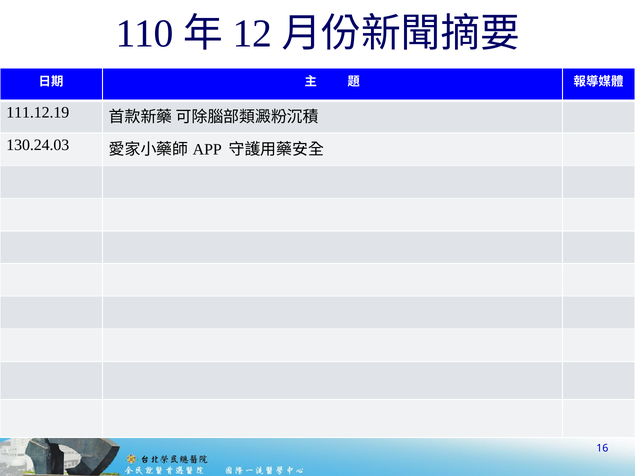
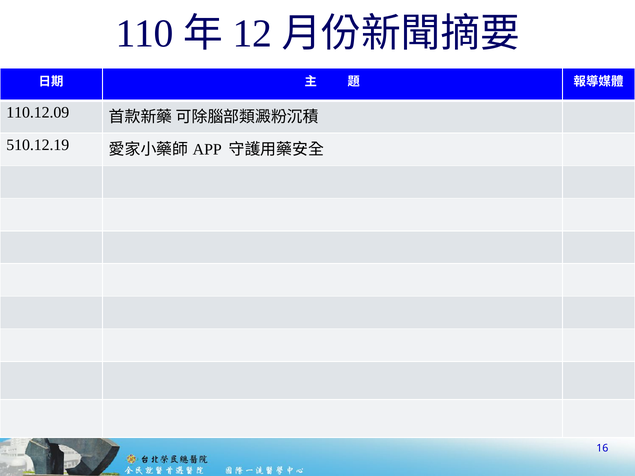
111.12.19: 111.12.19 -> 110.12.09 (38, 113)
130.24.03: 130.24.03 -> 510.12.19 (38, 145)
